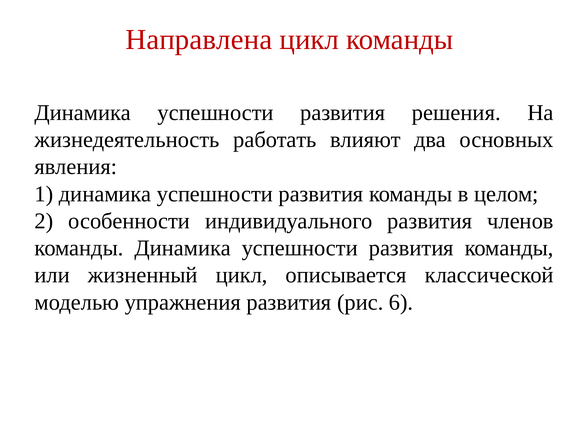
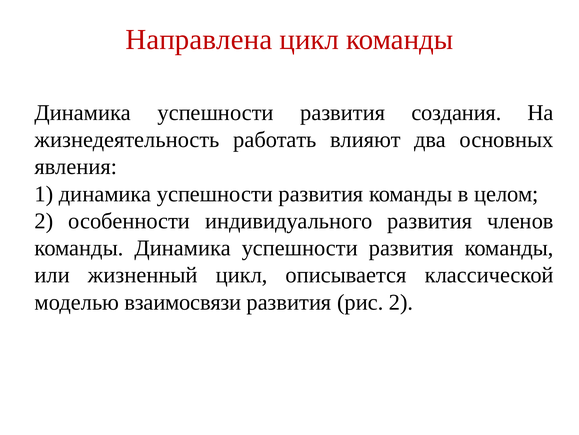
решения: решения -> создания (456, 112)
упражнения: упражнения -> взаимосвязи (183, 302)
рис 6: 6 -> 2 (401, 302)
